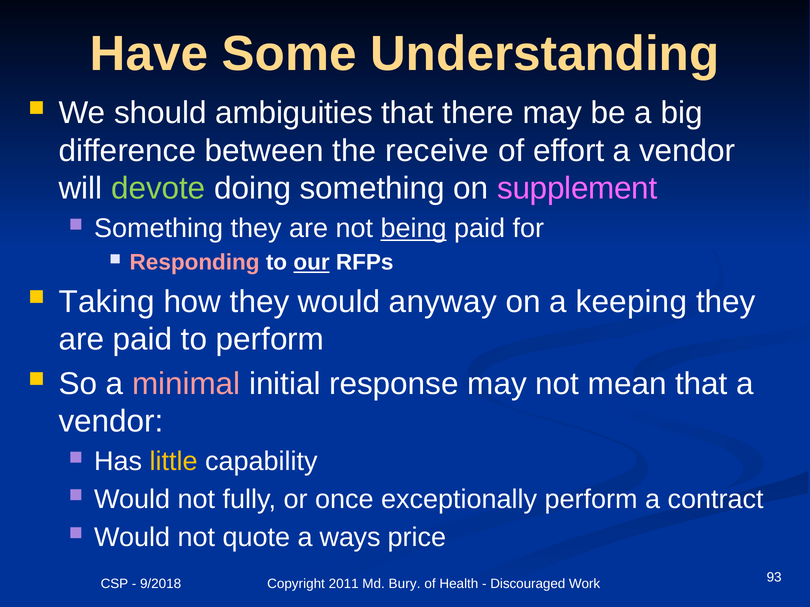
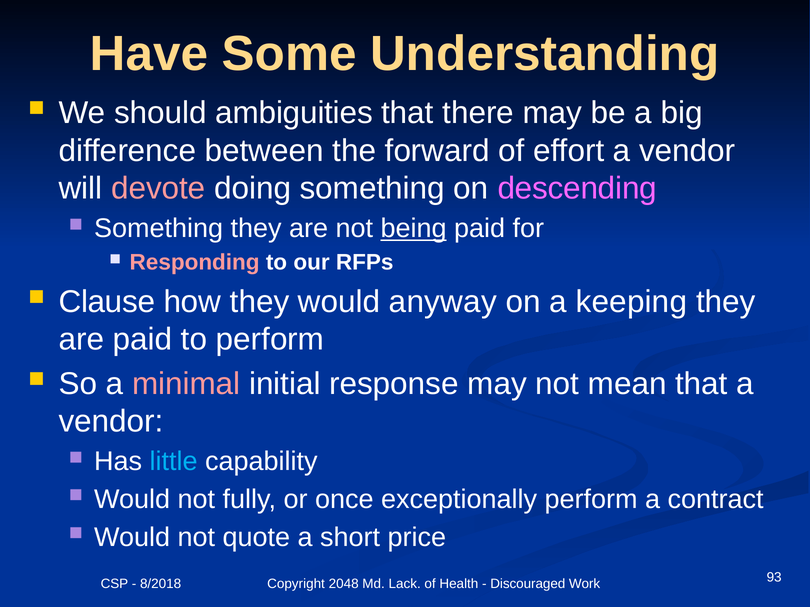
receive: receive -> forward (437, 151)
devote colour: light green -> pink (158, 189)
supplement: supplement -> descending (577, 189)
our underline: present -> none (312, 263)
Taking: Taking -> Clause (107, 302)
little colour: yellow -> light blue (174, 462)
ways: ways -> short (350, 538)
9/2018: 9/2018 -> 8/2018 (161, 584)
2011: 2011 -> 2048 (344, 584)
Bury: Bury -> Lack (405, 584)
